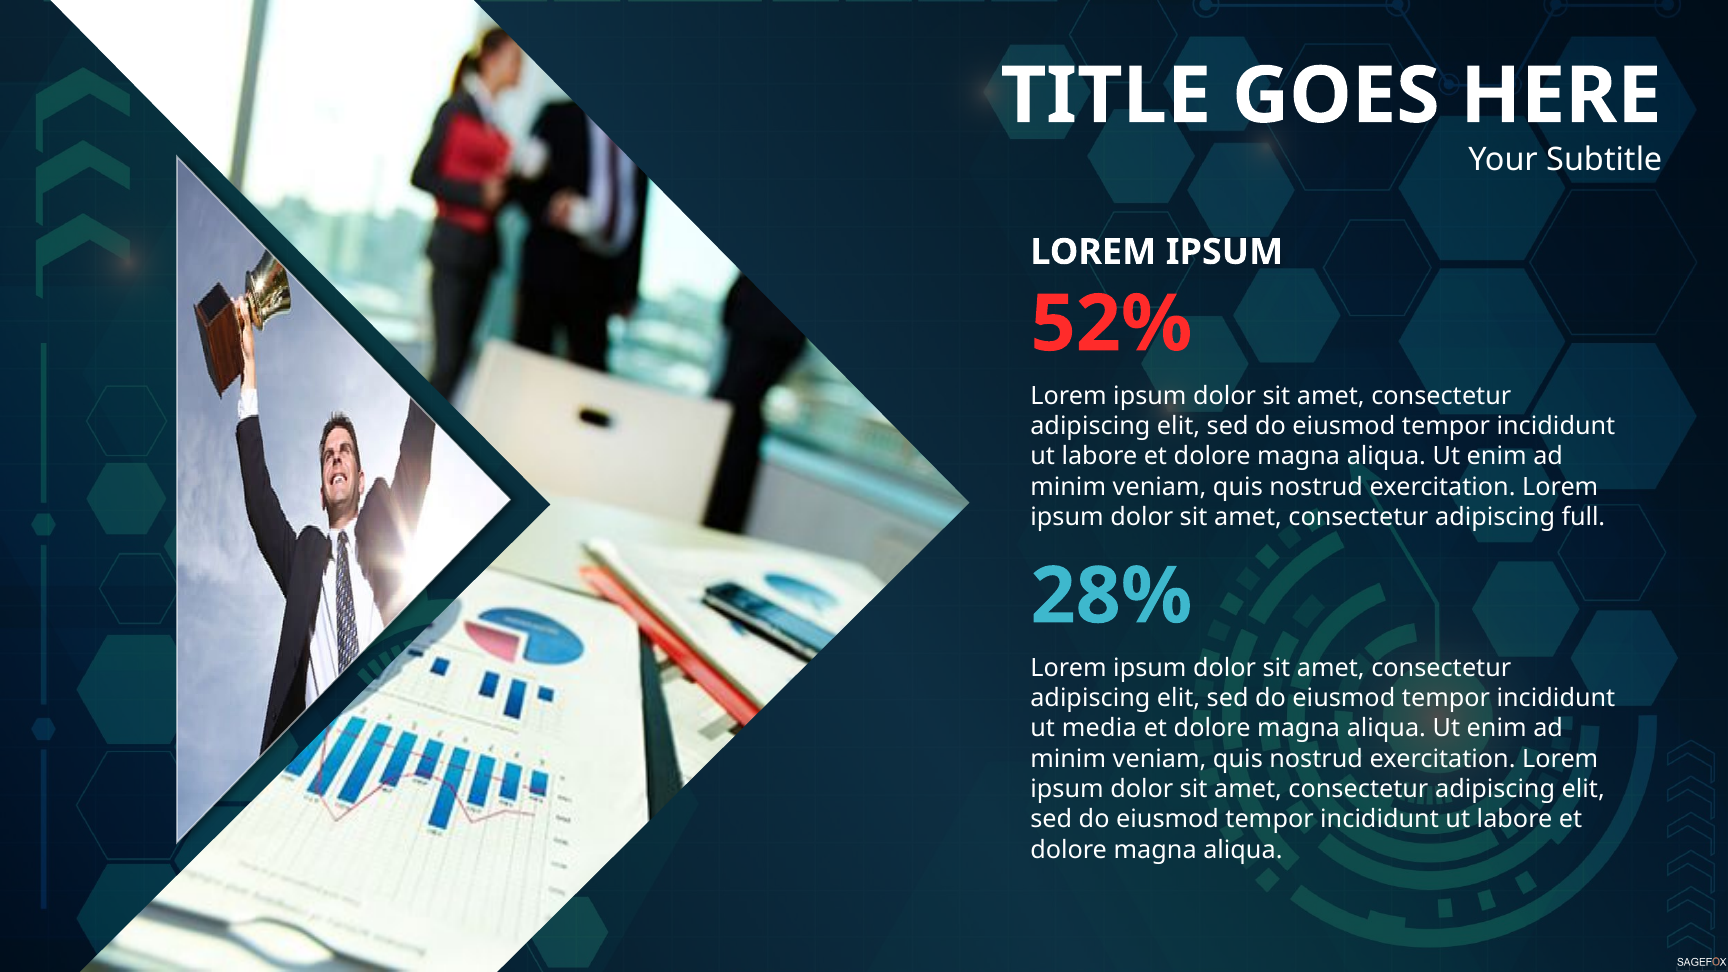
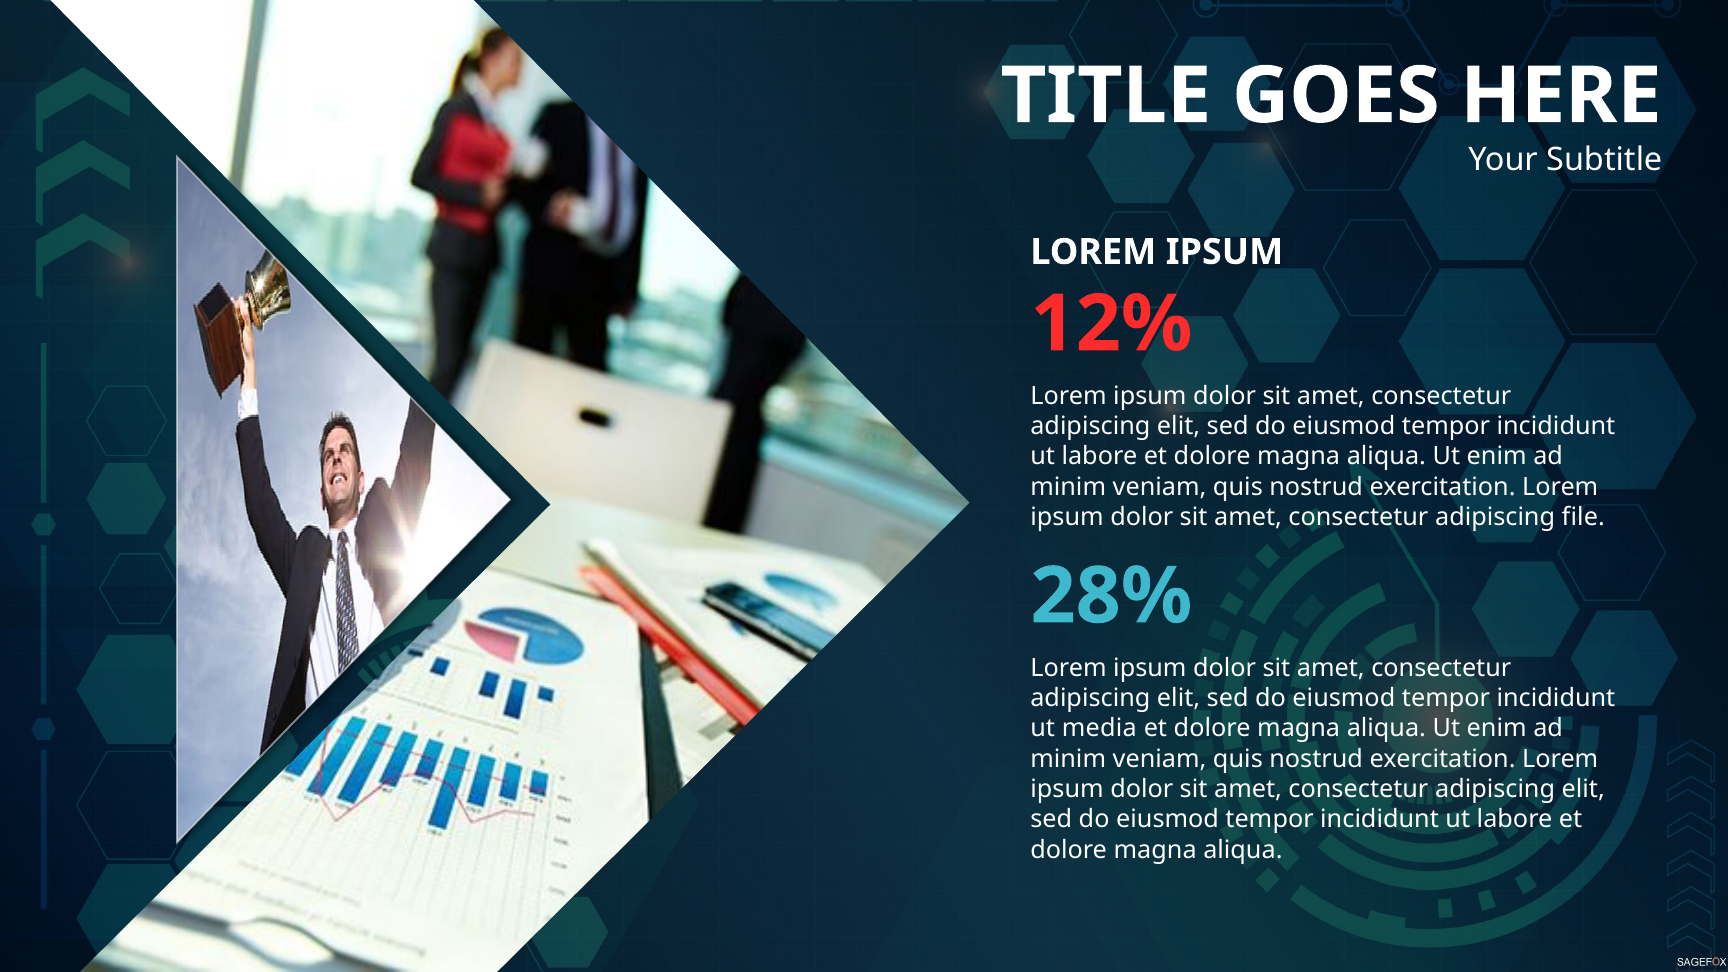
52%: 52% -> 12% (1111, 324)
full: full -> file (1583, 517)
